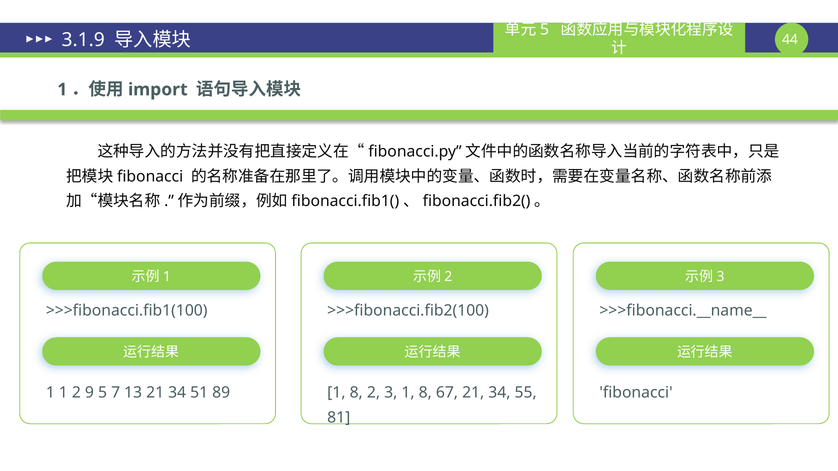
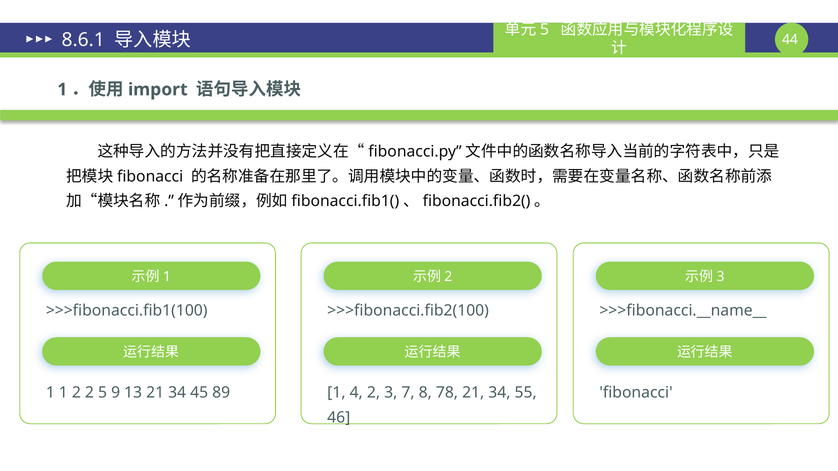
3.1.9: 3.1.9 -> 8.6.1 (83, 40)
2 9: 9 -> 2 (89, 393)
7: 7 -> 9 (116, 393)
51: 51 -> 45 (199, 393)
8: 8 -> 4 (356, 393)
3 1: 1 -> 7 (408, 393)
67: 67 -> 78 (447, 393)
81: 81 -> 46 (339, 418)
